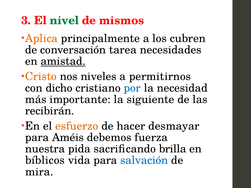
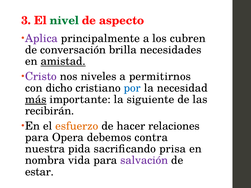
mismos: mismos -> aspecto (122, 21)
Aplica colour: orange -> purple (41, 38)
tarea: tarea -> brilla (123, 50)
Cristo colour: orange -> purple (41, 77)
más underline: none -> present (36, 100)
desmayar: desmayar -> relaciones (174, 126)
Améis: Améis -> Opera (68, 138)
fuerza: fuerza -> contra (151, 138)
brilla: brilla -> prisa (173, 149)
bíblicos: bíblicos -> nombra (45, 161)
salvación colour: blue -> purple (144, 161)
mira: mira -> estar (39, 172)
